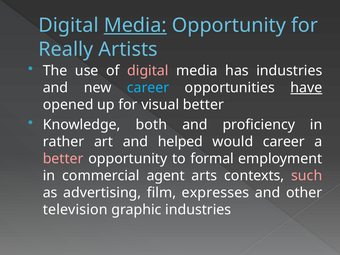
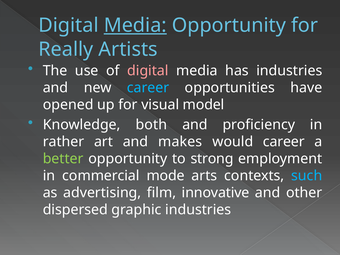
have underline: present -> none (306, 88)
visual better: better -> model (204, 105)
helped: helped -> makes (180, 142)
better colour: pink -> light green (63, 159)
formal: formal -> strong (212, 159)
agent: agent -> mode (166, 176)
such colour: pink -> light blue (307, 176)
expresses: expresses -> innovative (216, 193)
television: television -> dispersed (75, 210)
